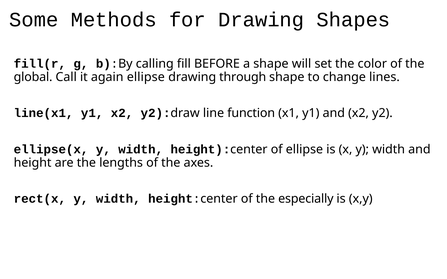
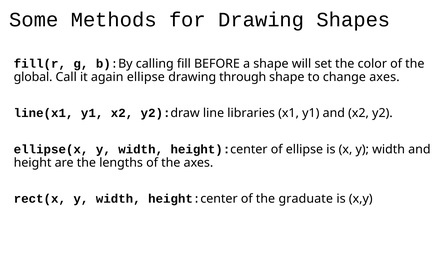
change lines: lines -> axes (384, 77)
function: function -> libraries (251, 113)
especially: especially -> graduate (306, 199)
